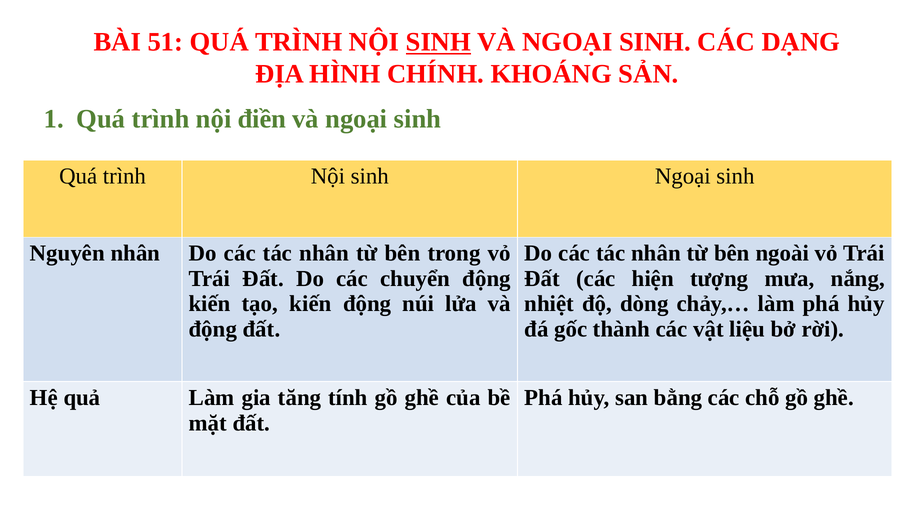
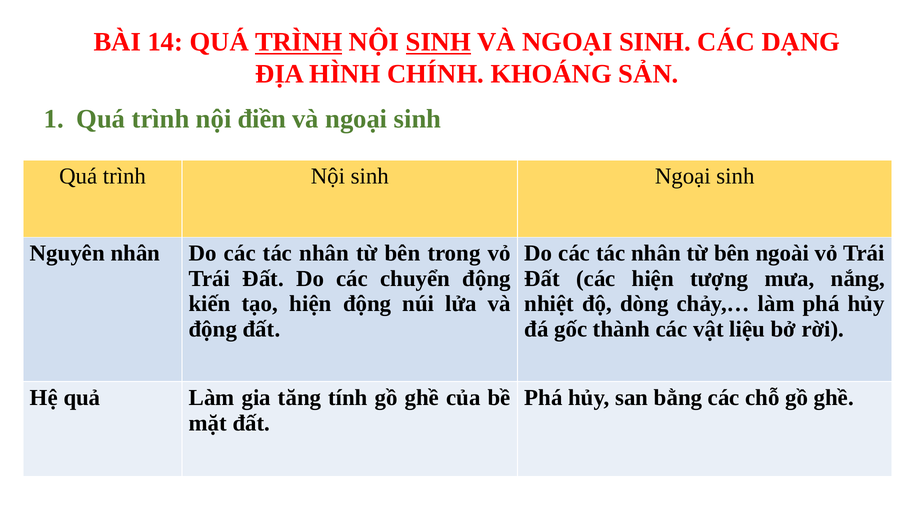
51: 51 -> 14 (165, 42)
TRÌNH underline: none -> present (299, 42)
tạo kiến: kiến -> hiện (310, 304)
